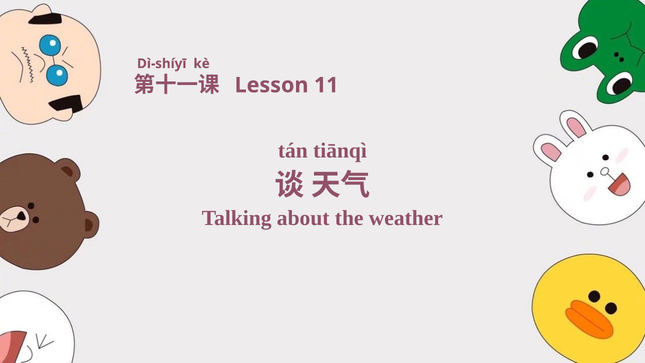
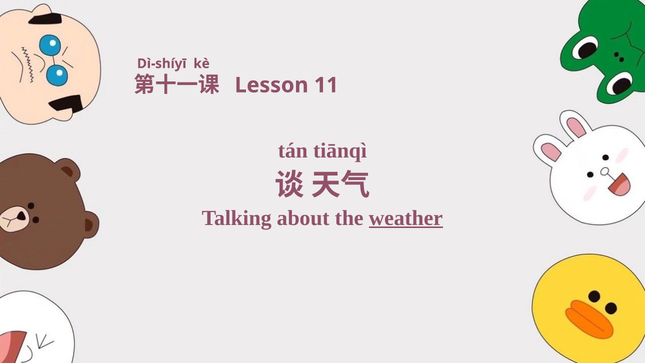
weather underline: none -> present (406, 218)
